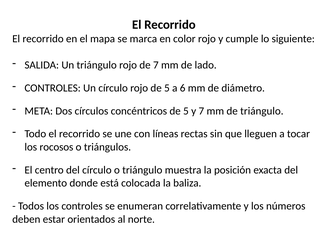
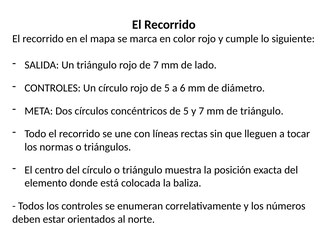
rocosos: rocosos -> normas (56, 147)
